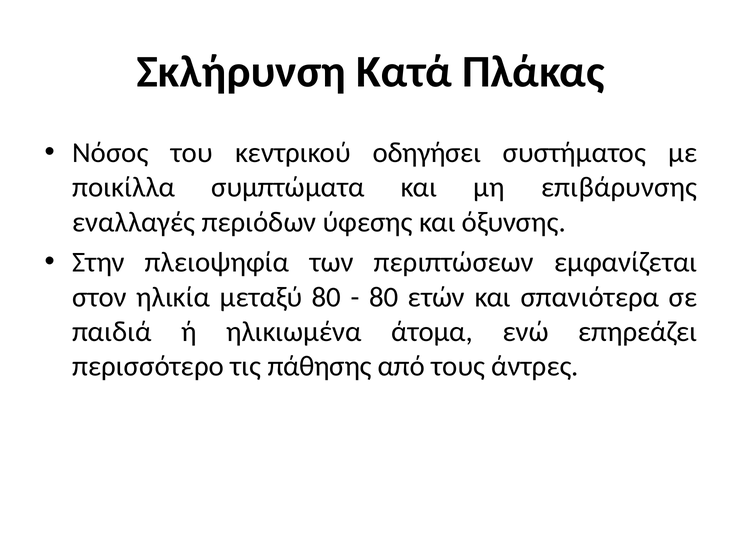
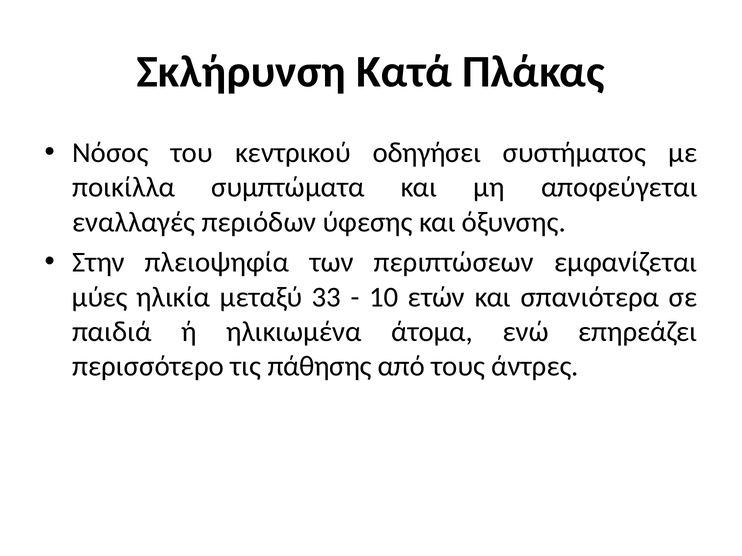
επιβάρυνσης: επιβάρυνσης -> αποφεύγεται (619, 188)
στον: στον -> μύες (100, 297)
μεταξύ 80: 80 -> 33 (326, 297)
80: 80 -> 10 (384, 297)
